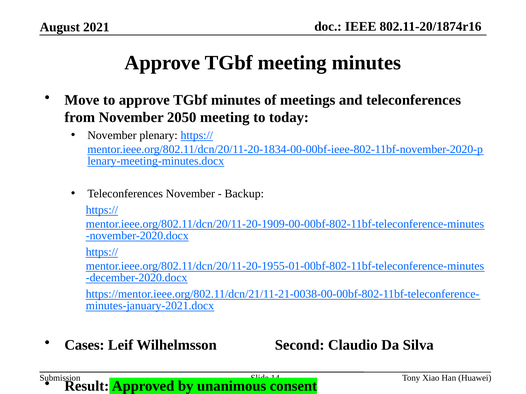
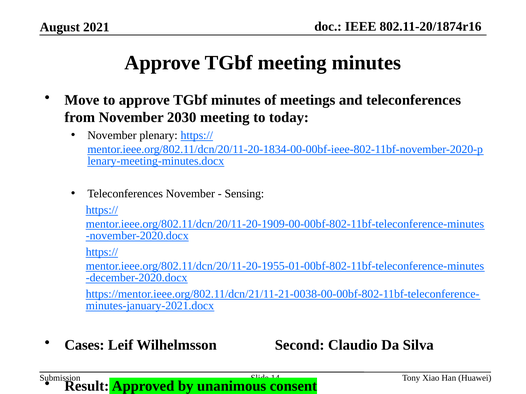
2050: 2050 -> 2030 (182, 118)
Backup: Backup -> Sensing (244, 194)
